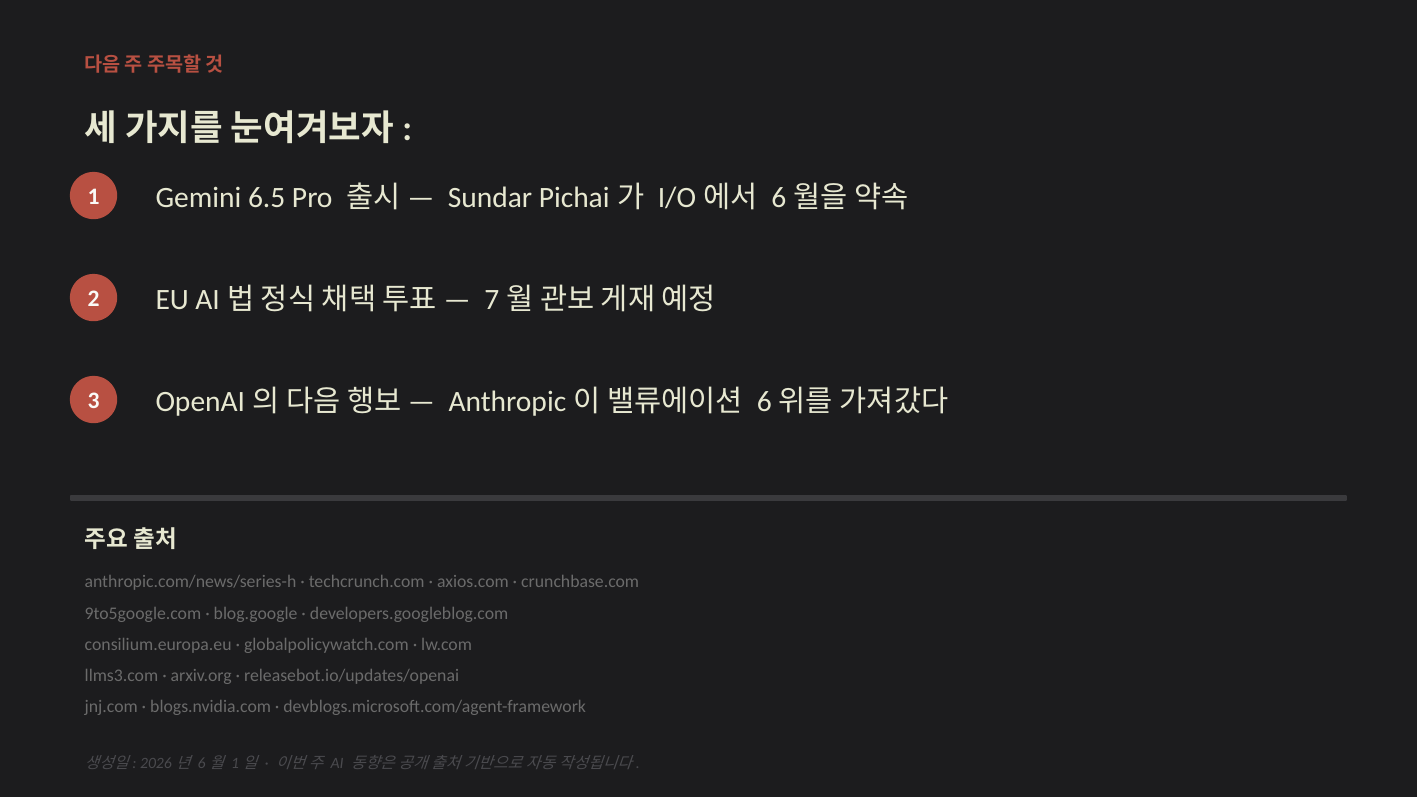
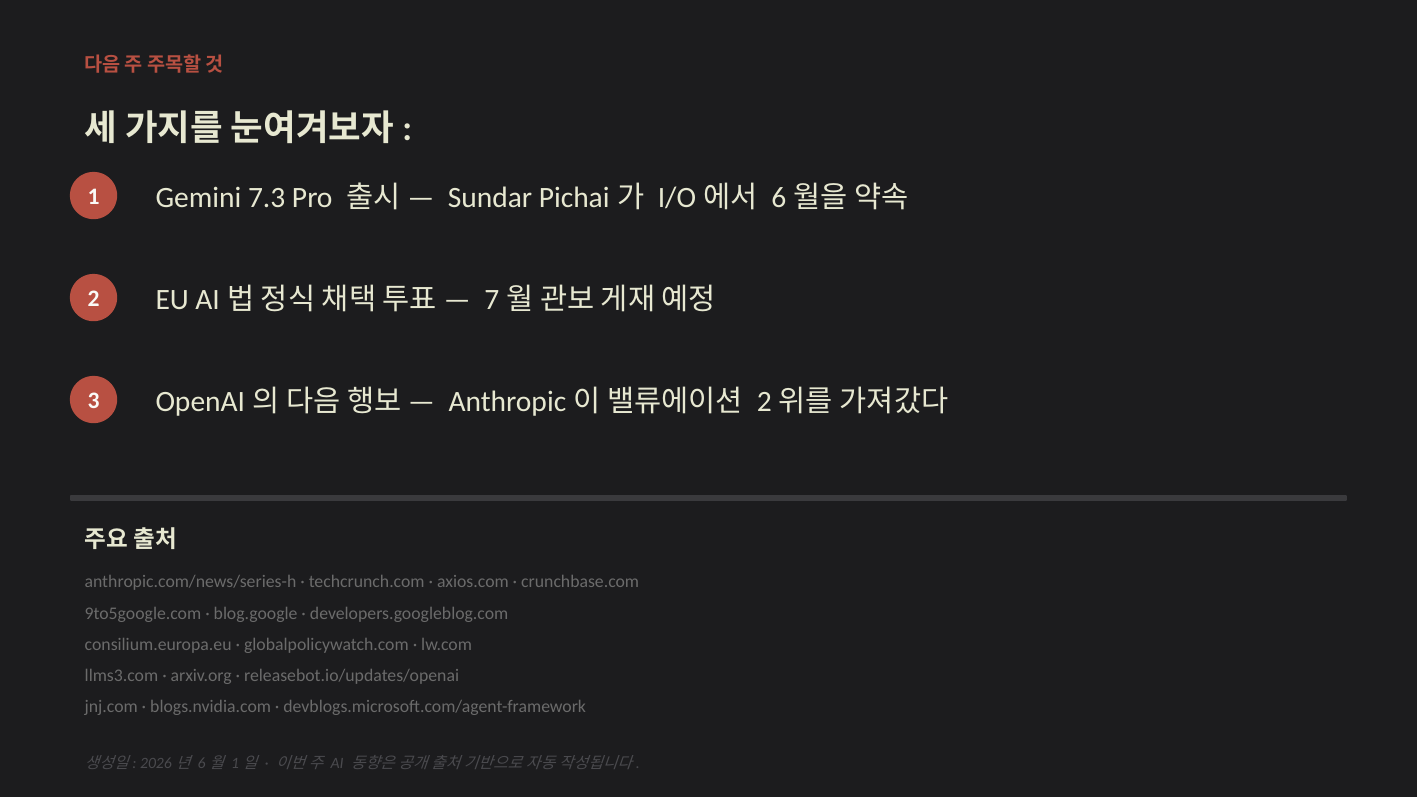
6.5: 6.5 -> 7.3 (267, 198)
6: 6 -> 2 (764, 402)
